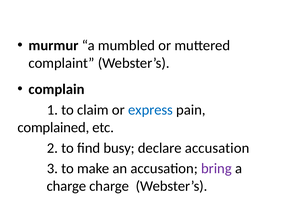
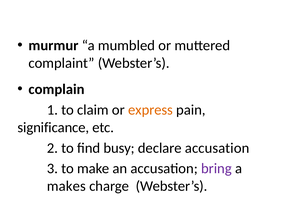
express colour: blue -> orange (151, 110)
complained: complained -> significance (53, 127)
charge: charge -> makes (66, 186)
